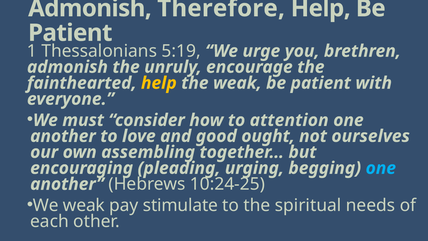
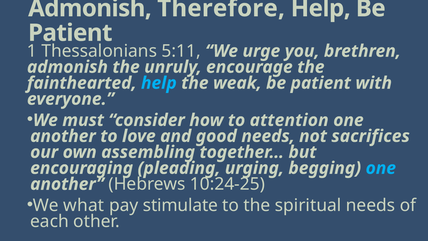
5:19: 5:19 -> 5:11 (181, 51)
help colour: yellow -> light blue (159, 83)
good ought: ought -> needs (268, 136)
ourselves: ourselves -> sacrifices (371, 136)
We weak: weak -> what (84, 205)
